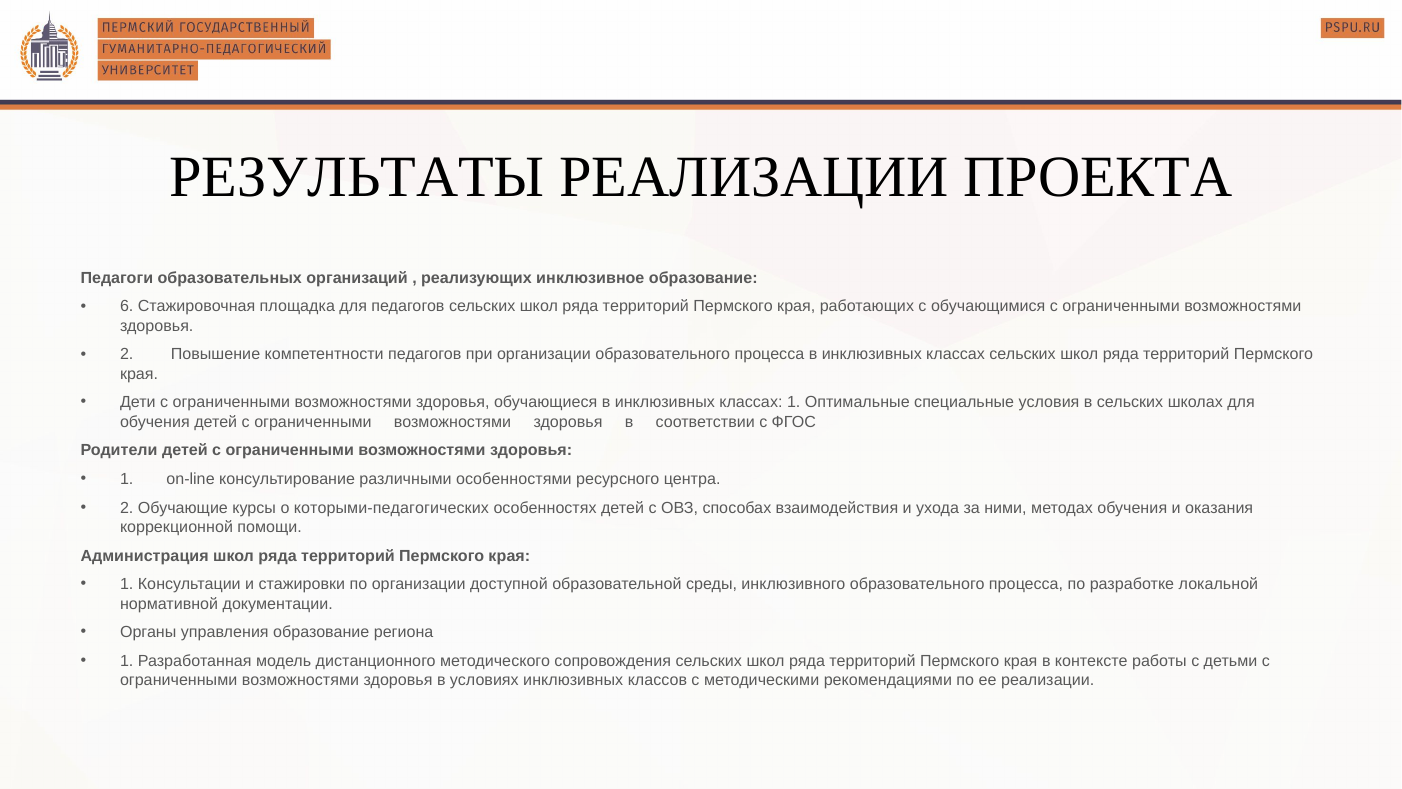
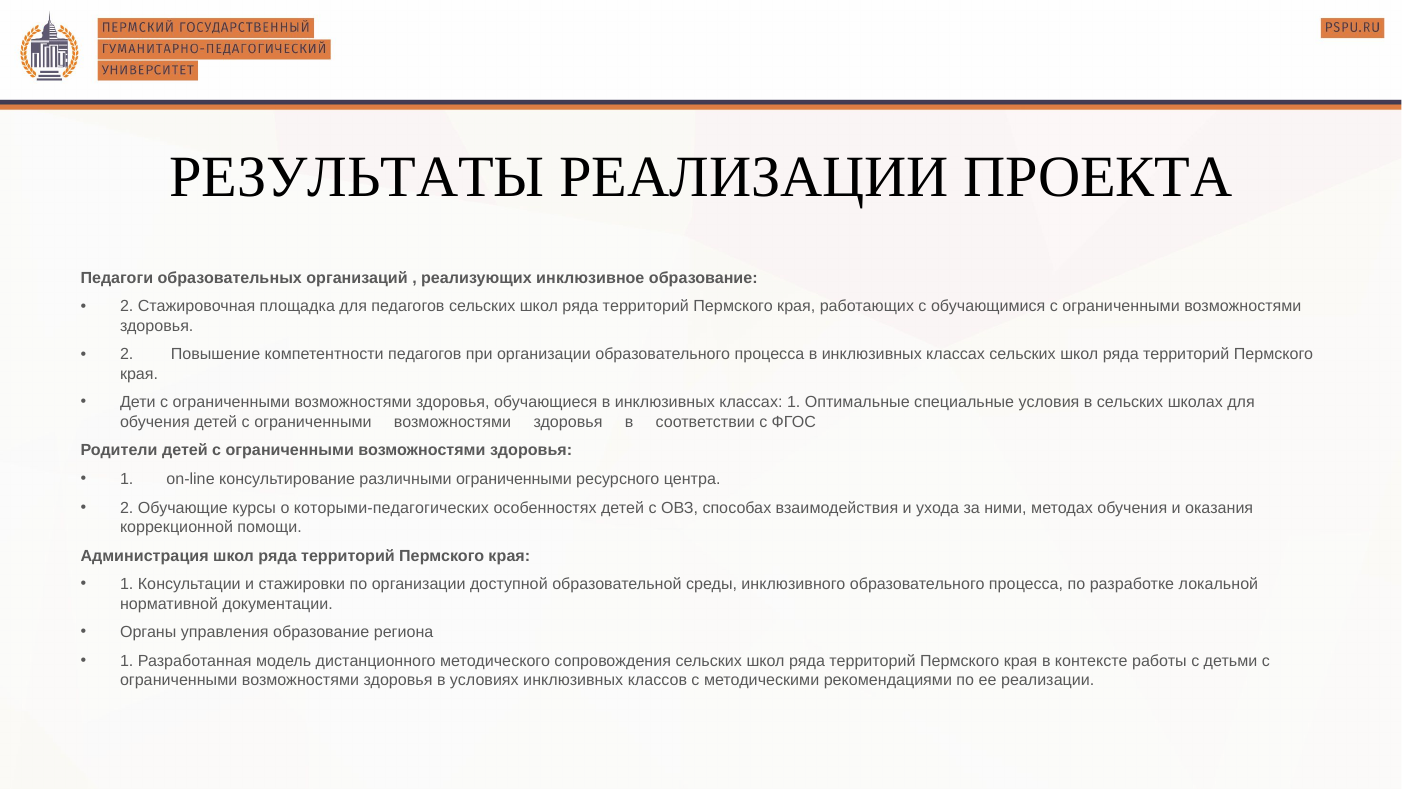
6: 6 -> 2 (127, 307)
различными особенностями: особенностями -> ограниченными (514, 479)
